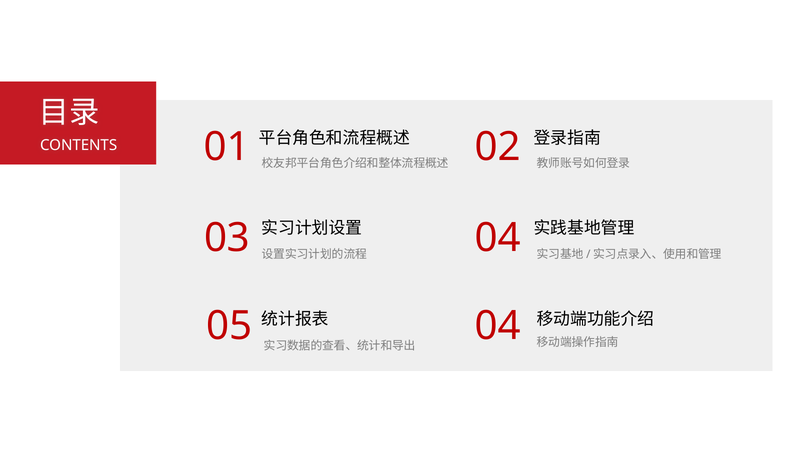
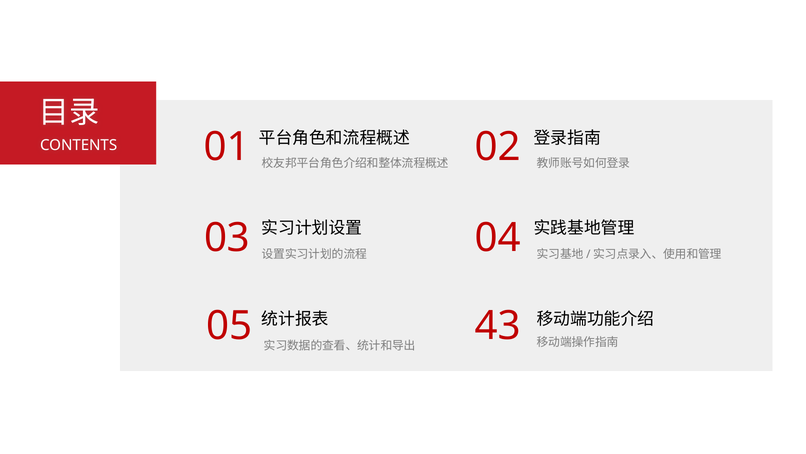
05 04: 04 -> 43 (498, 325)
